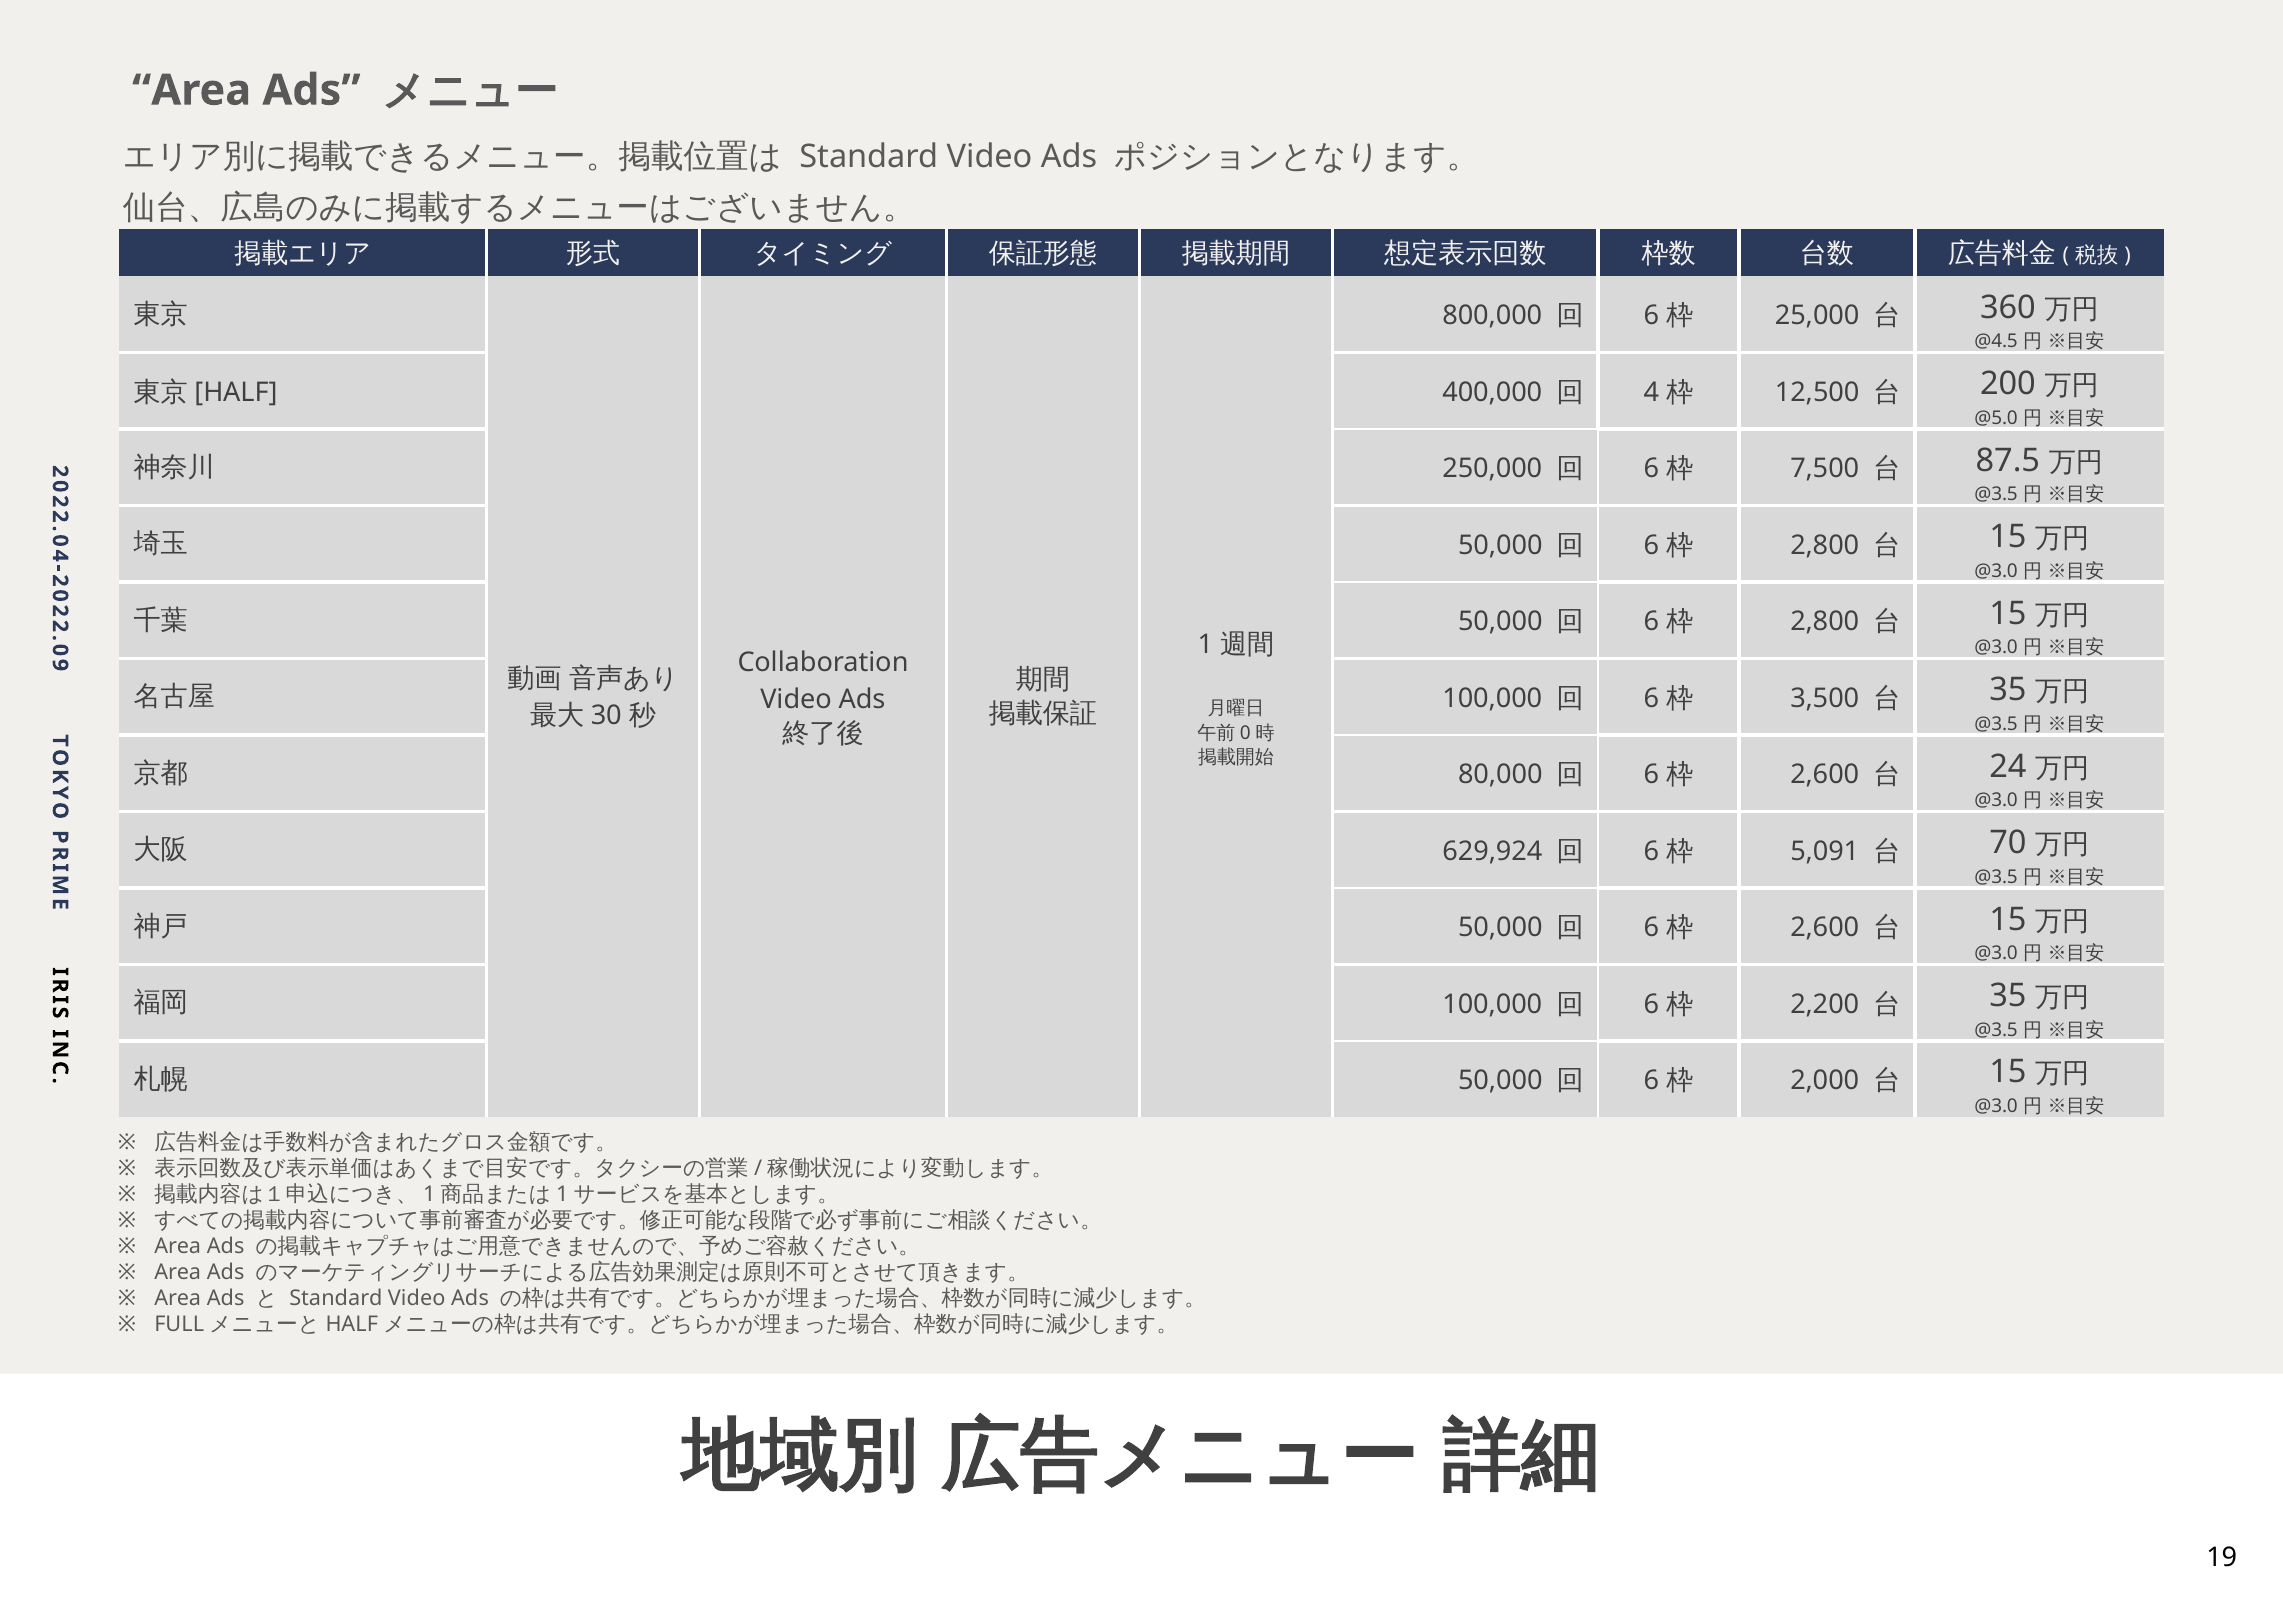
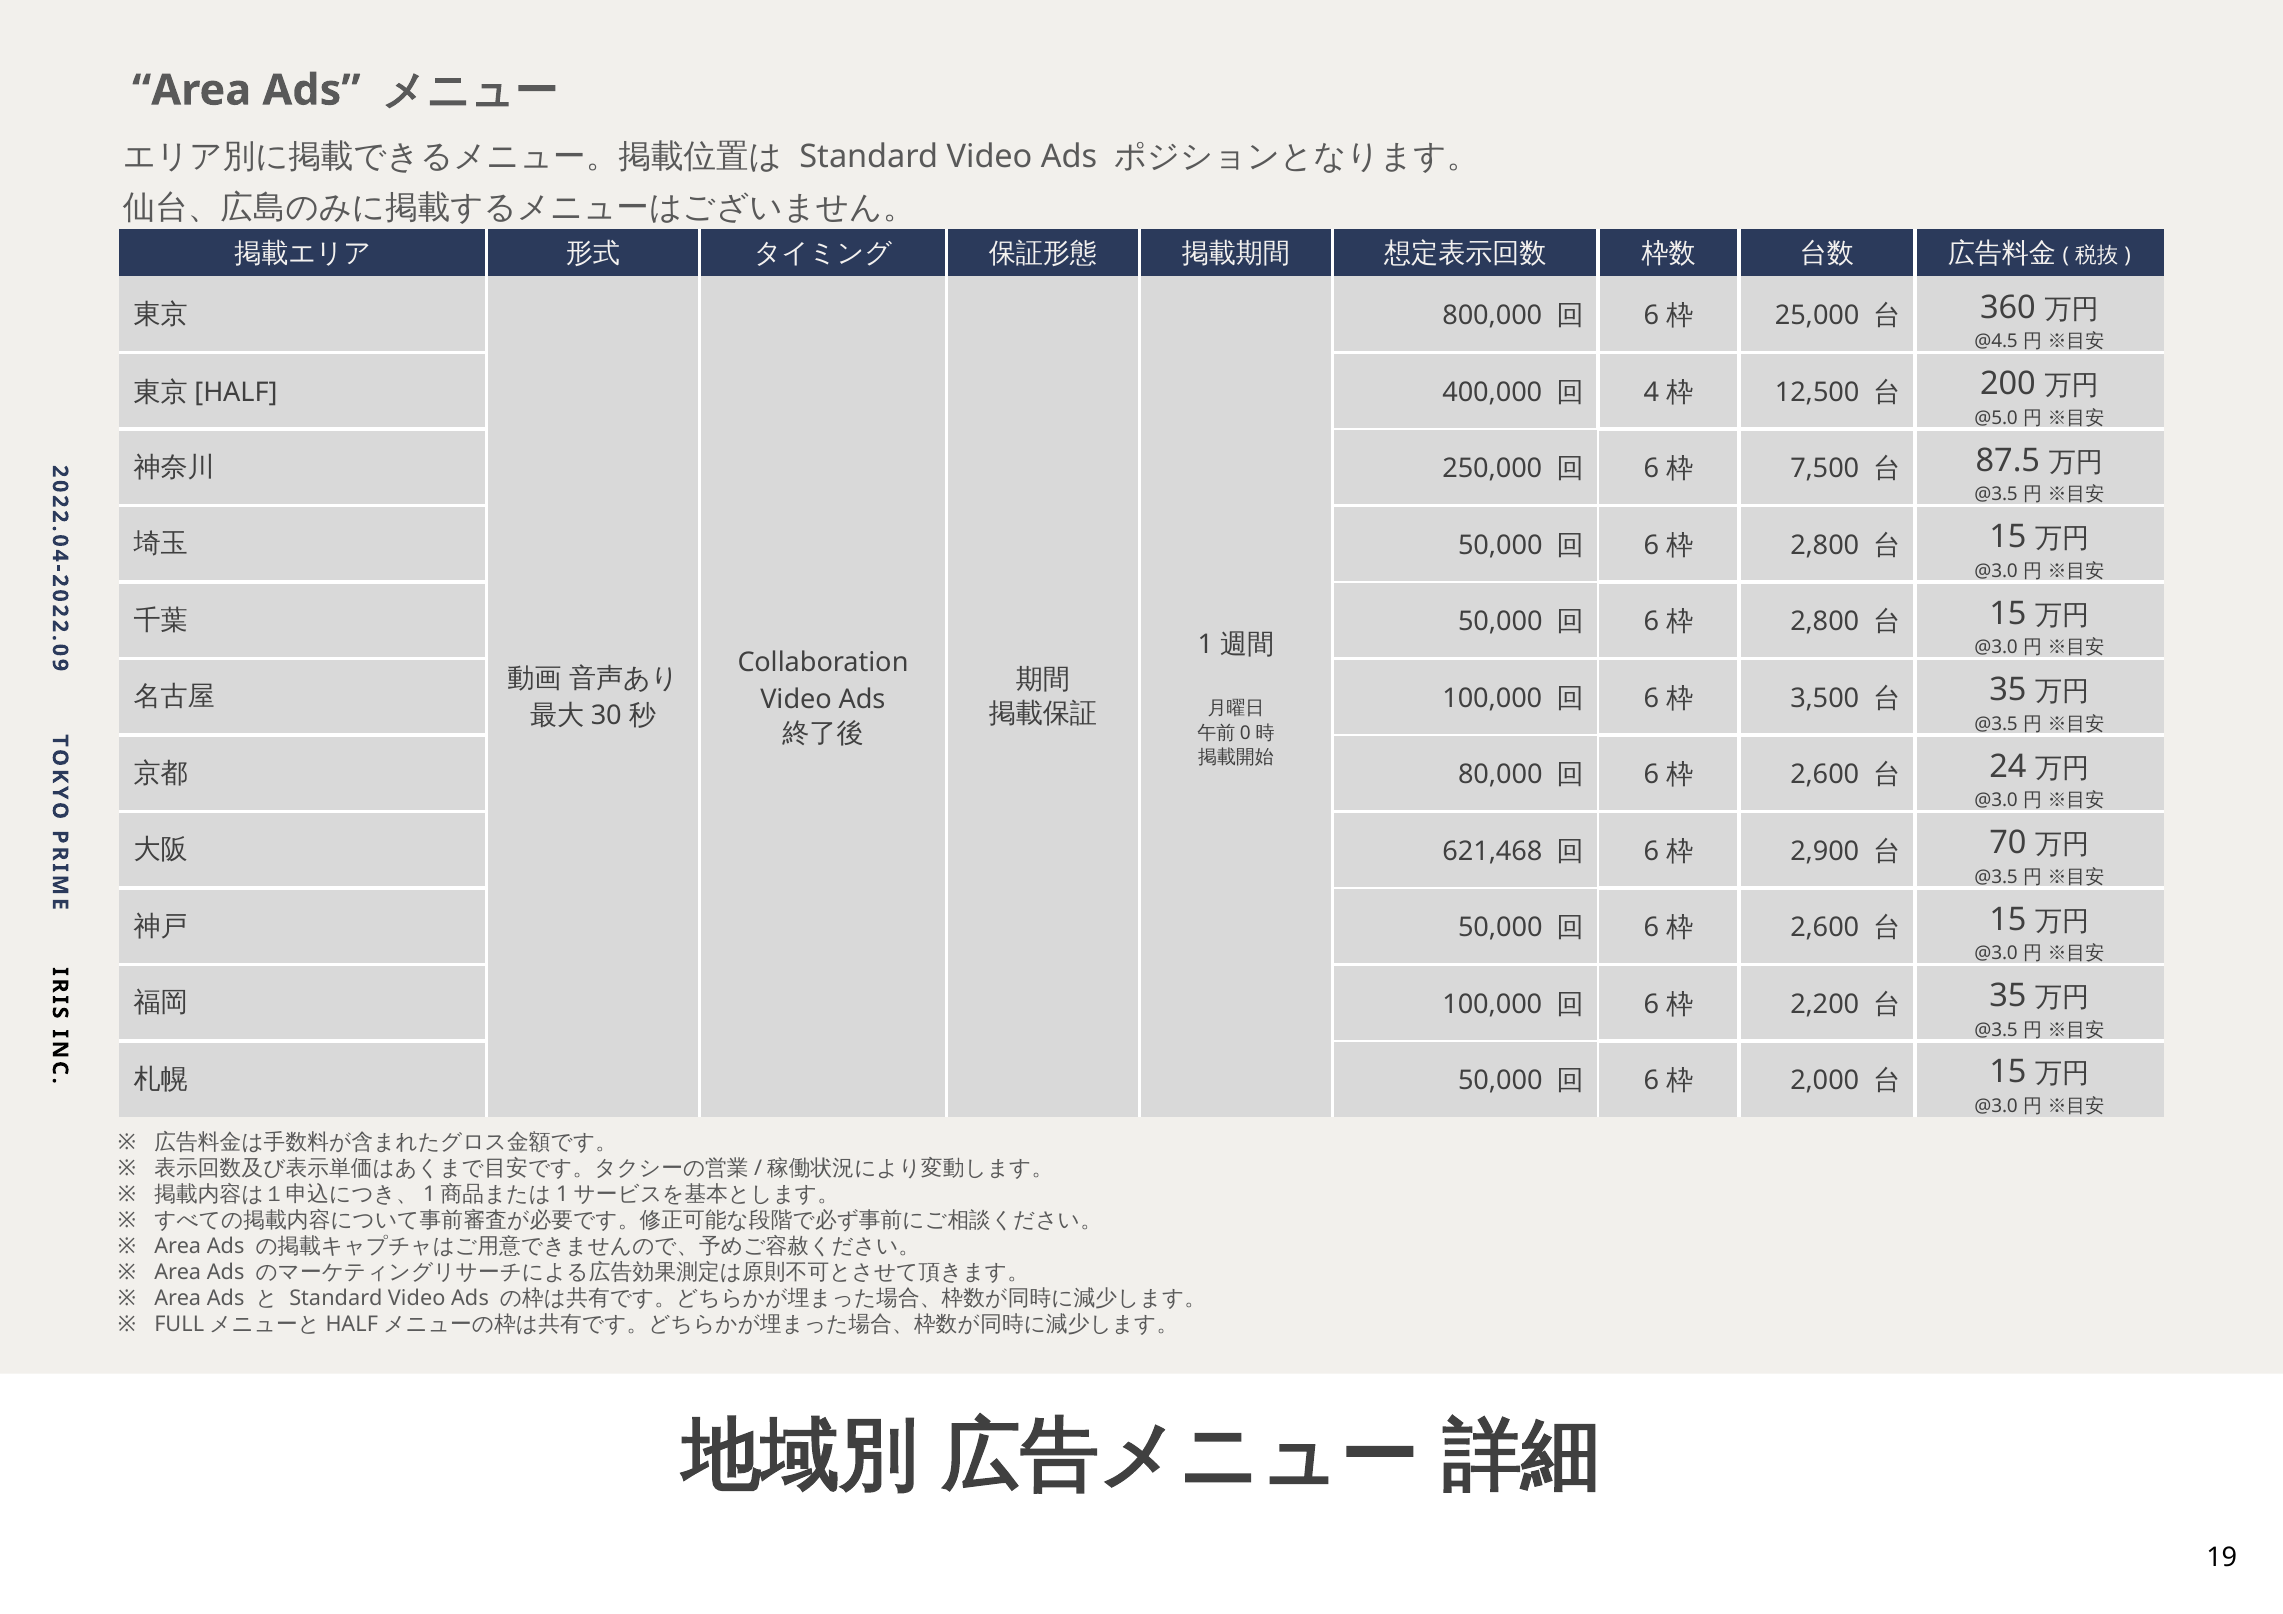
629,924: 629,924 -> 621,468 (1492, 851)
5,091: 5,091 -> 2,900 (1825, 851)
